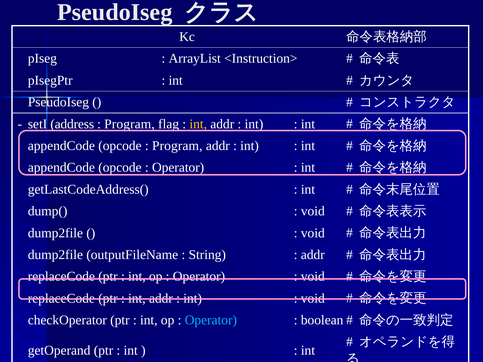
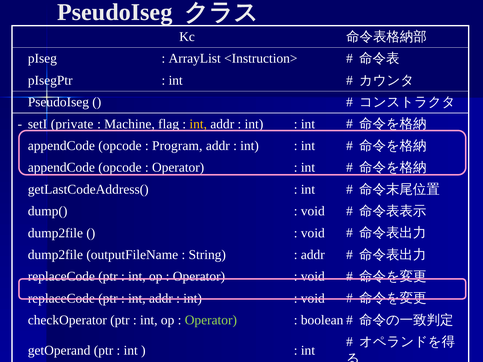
address: address -> private (72, 124)
Program: Program -> Machine (130, 124)
Operator colour: light blue -> light green (211, 320)
